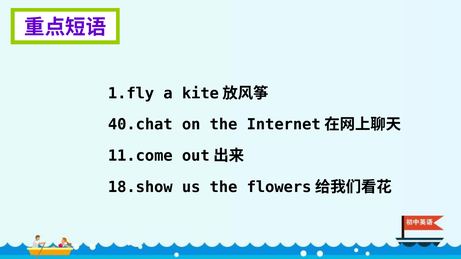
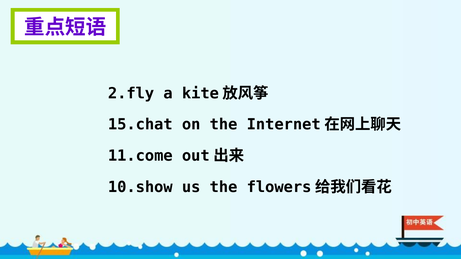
1.fly: 1.fly -> 2.fly (131, 93)
40.chat: 40.chat -> 15.chat (140, 125)
18.show: 18.show -> 10.show (140, 187)
